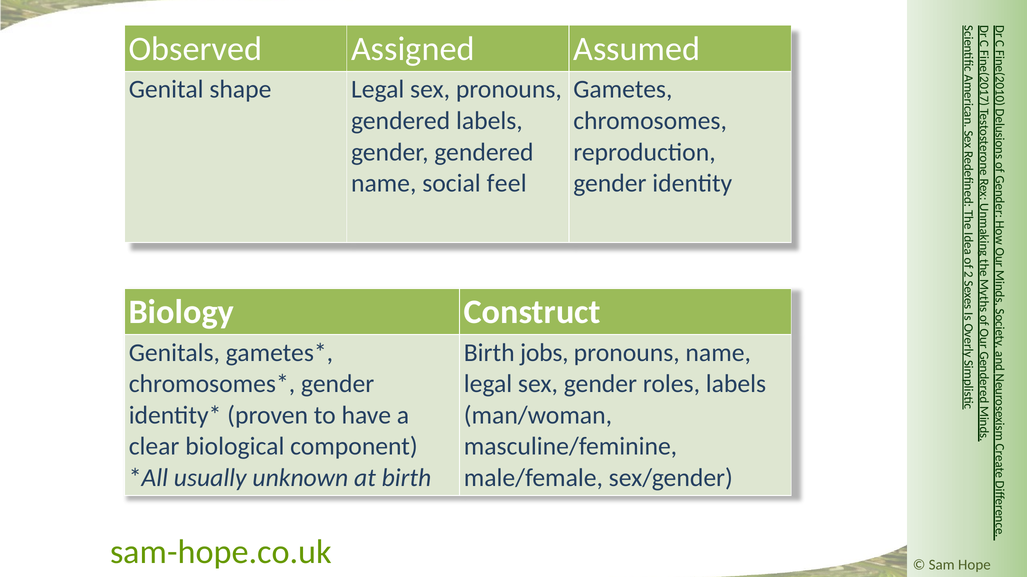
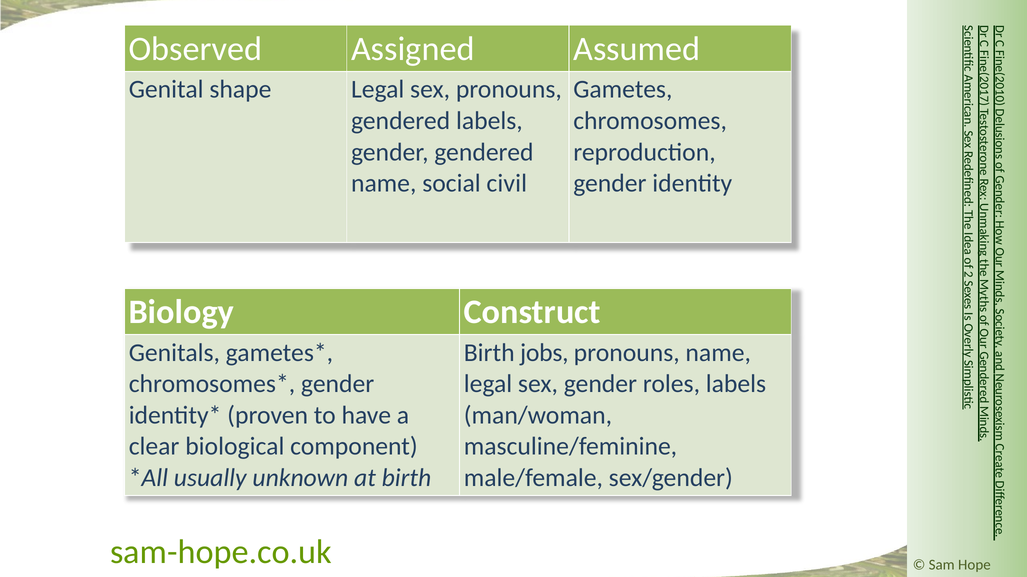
feel: feel -> civil (507, 184)
